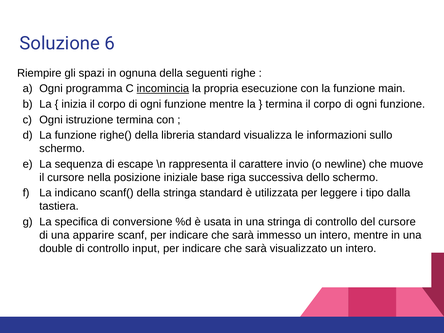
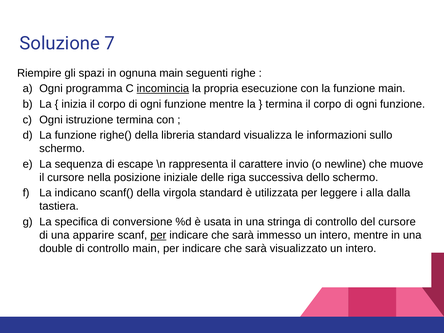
6: 6 -> 7 (110, 43)
ognuna della: della -> main (171, 73)
base: base -> delle (212, 177)
della stringa: stringa -> virgola (180, 193)
tipo: tipo -> alla (375, 193)
per underline: none -> present (158, 235)
controllo input: input -> main (146, 248)
